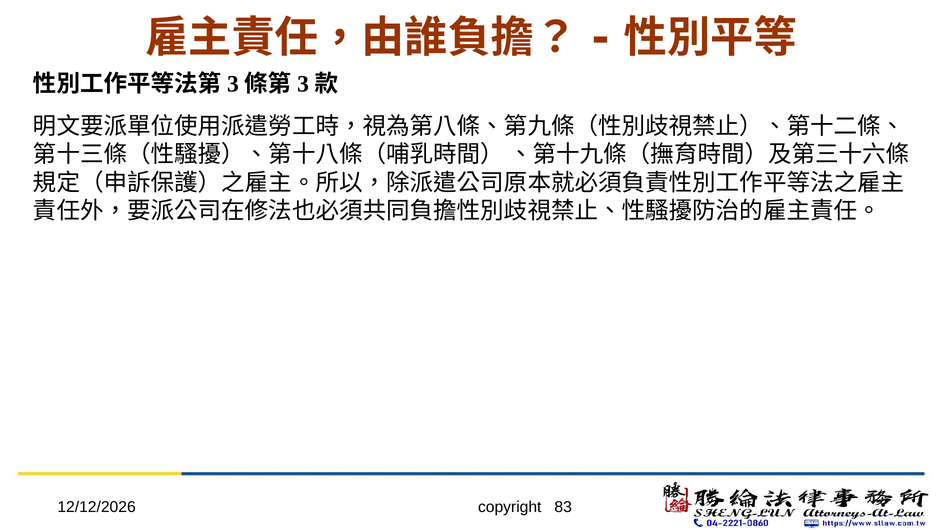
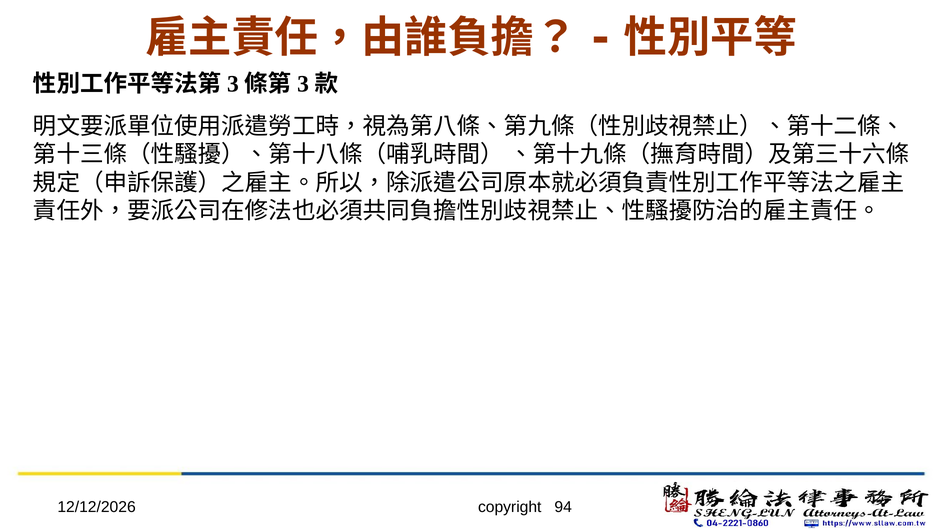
83: 83 -> 94 (563, 507)
